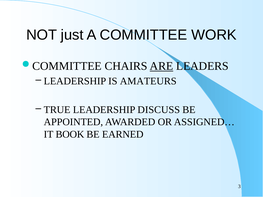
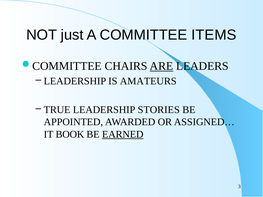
WORK: WORK -> ITEMS (214, 35)
DISCUSS: DISCUSS -> STORIES (159, 110)
EARNED underline: none -> present (123, 134)
